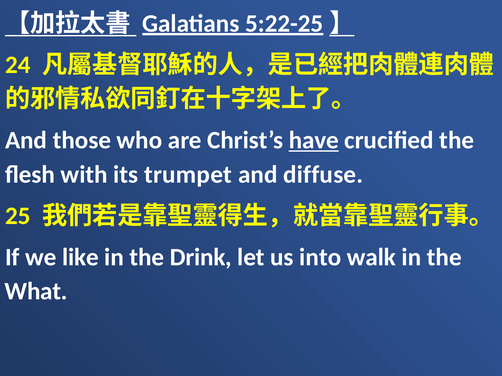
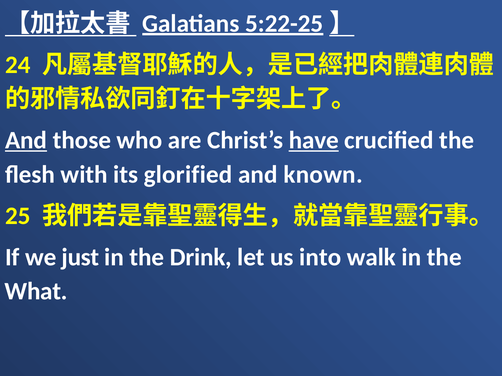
And underline: none -> present (26, 140)
trumpet: trumpet -> glorified (188, 175)
diffuse: diffuse -> known (323, 175)
like: like -> just (80, 257)
